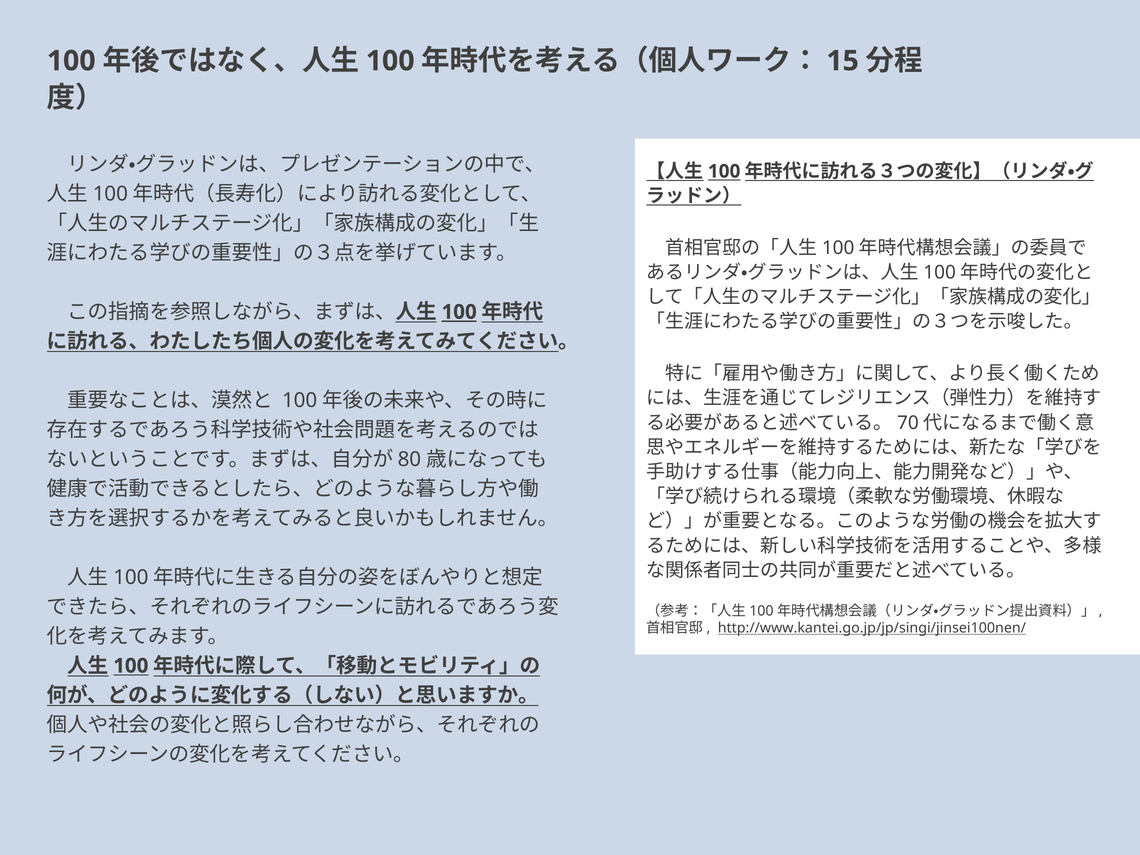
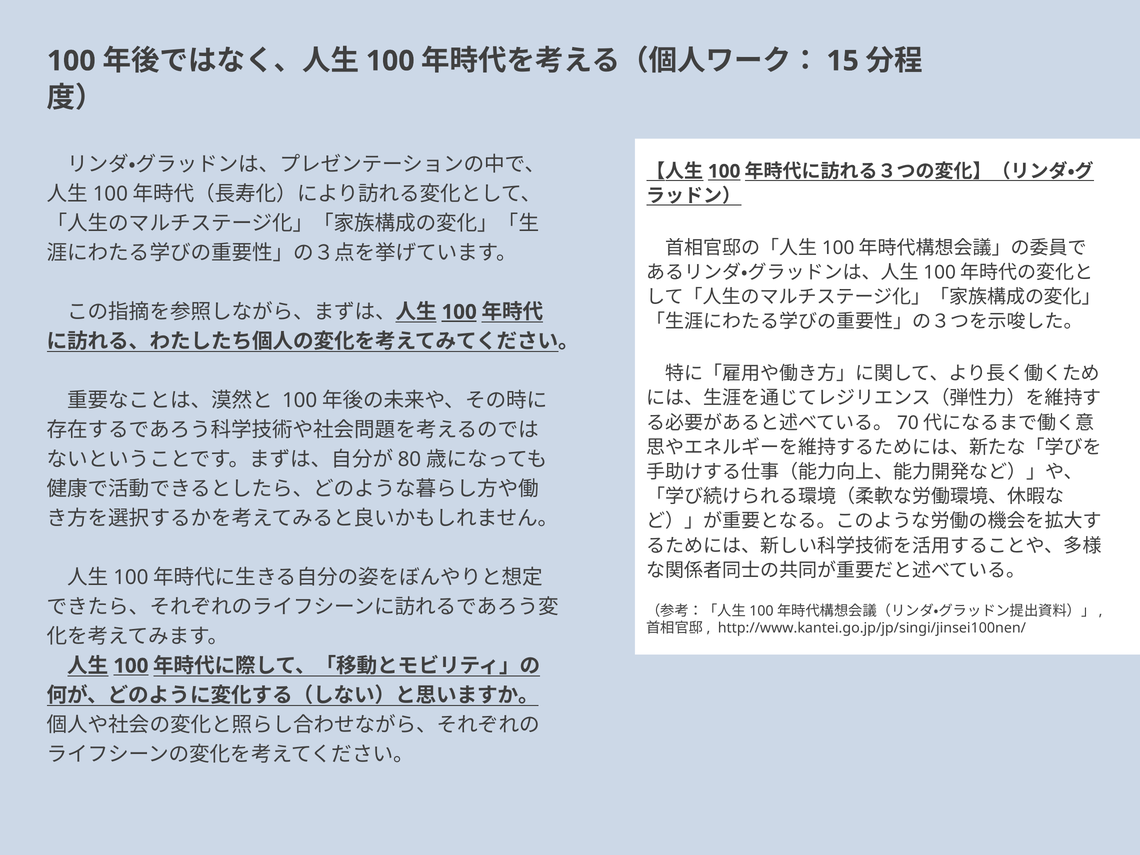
http://www.kantei.go.jp/jp/singi/jinsei100nen/ underline: present -> none (872, 628)
